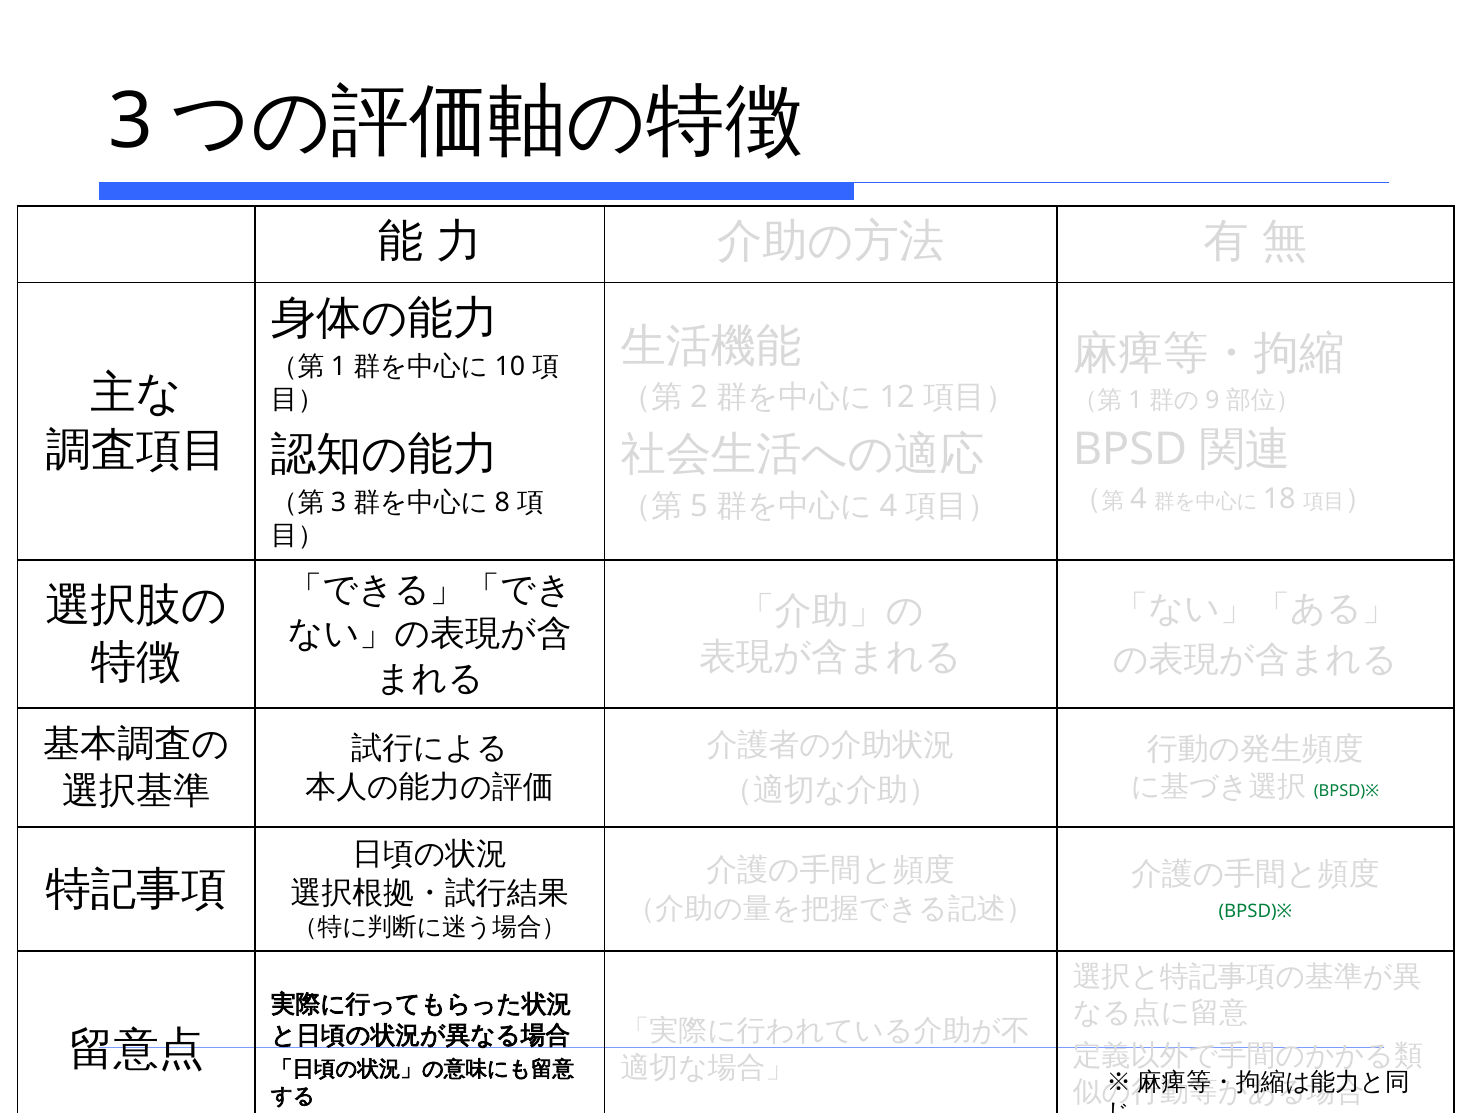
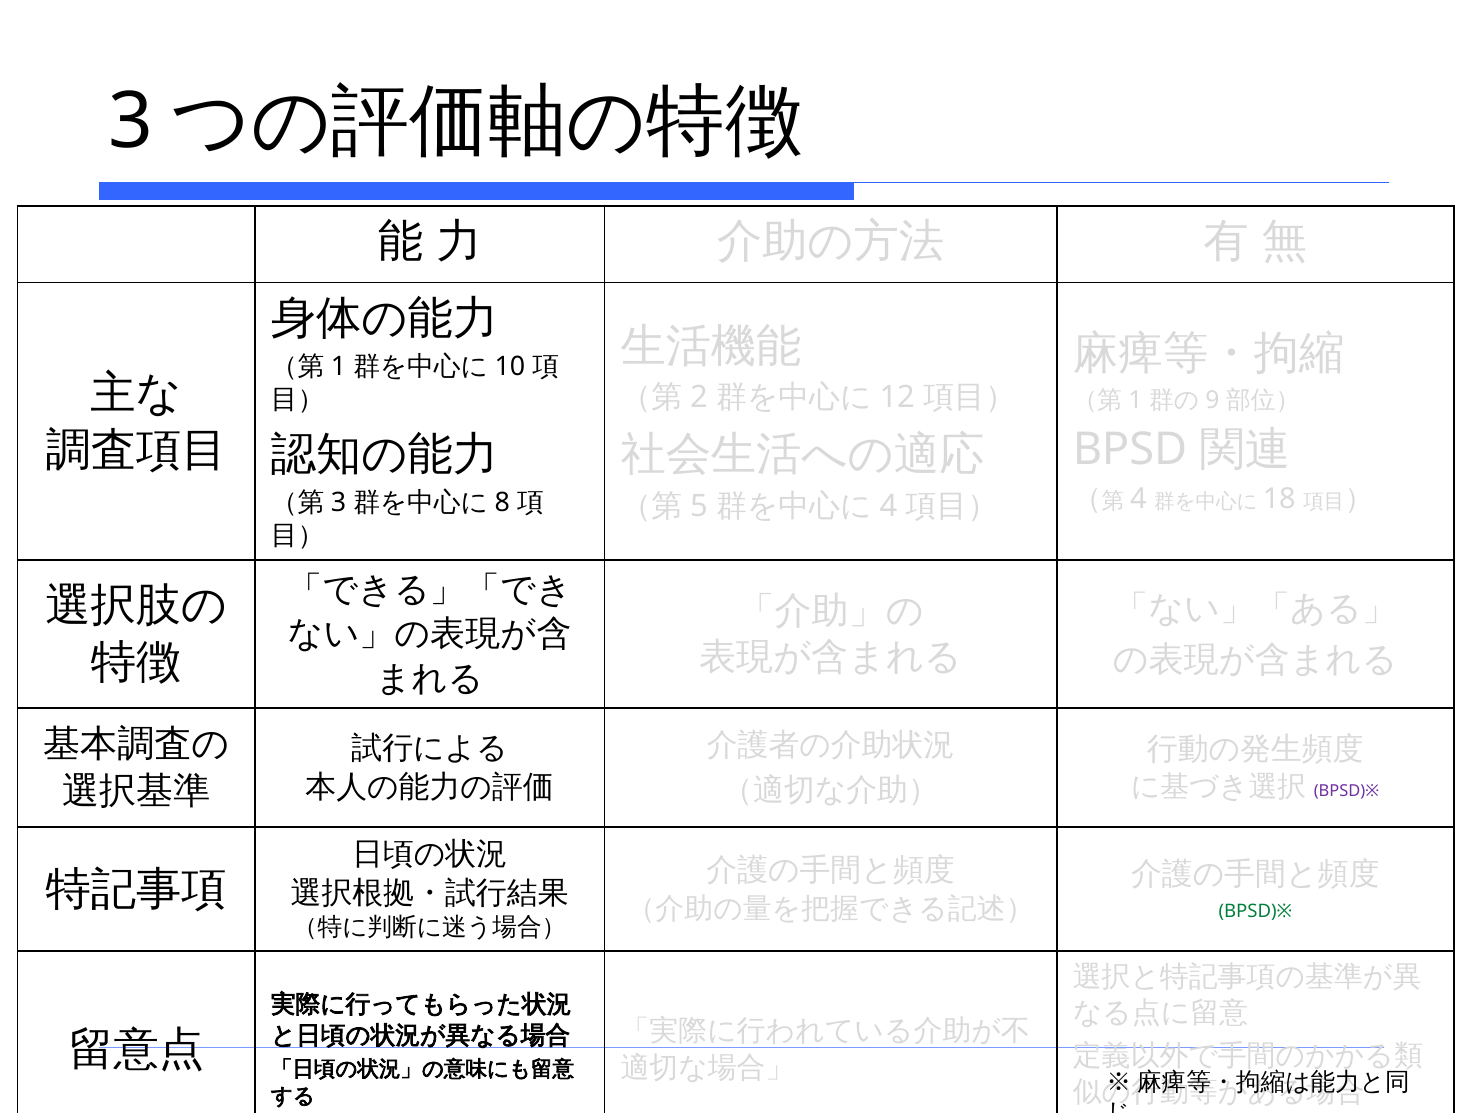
BPSD)※ colour: green -> purple (1346, 791)
